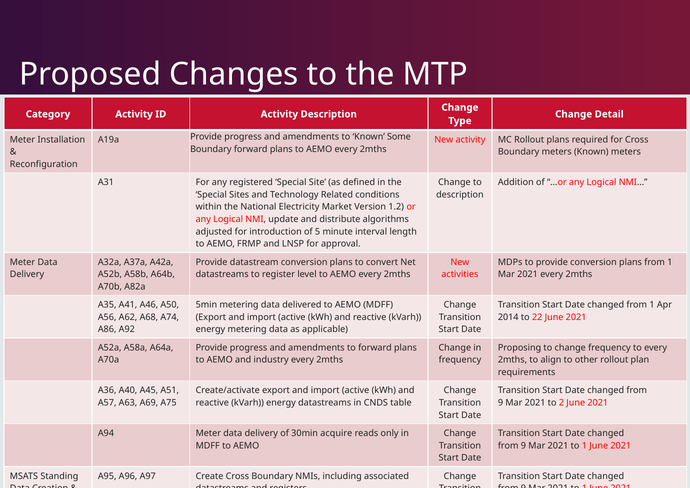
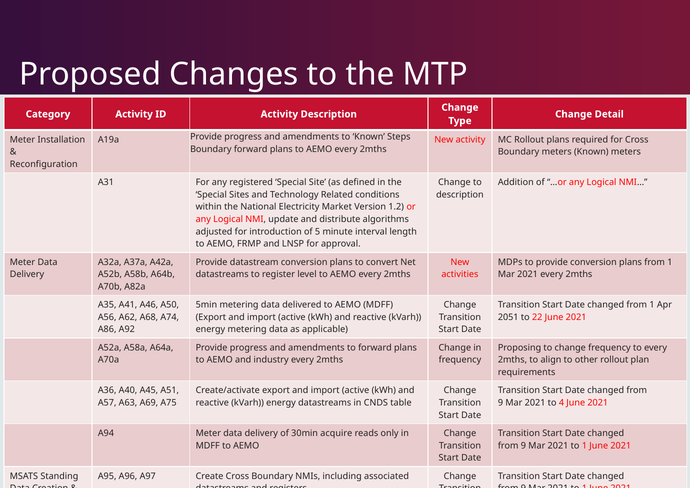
Some: Some -> Steps (399, 137)
2014: 2014 -> 2051 (508, 317)
2: 2 -> 4 (561, 403)
